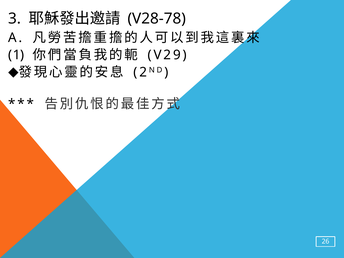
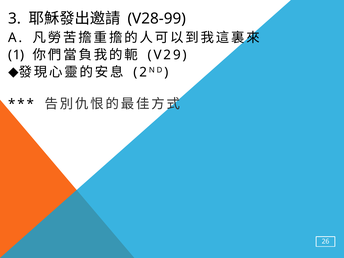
V28-78: V28-78 -> V28-99 (157, 19)
